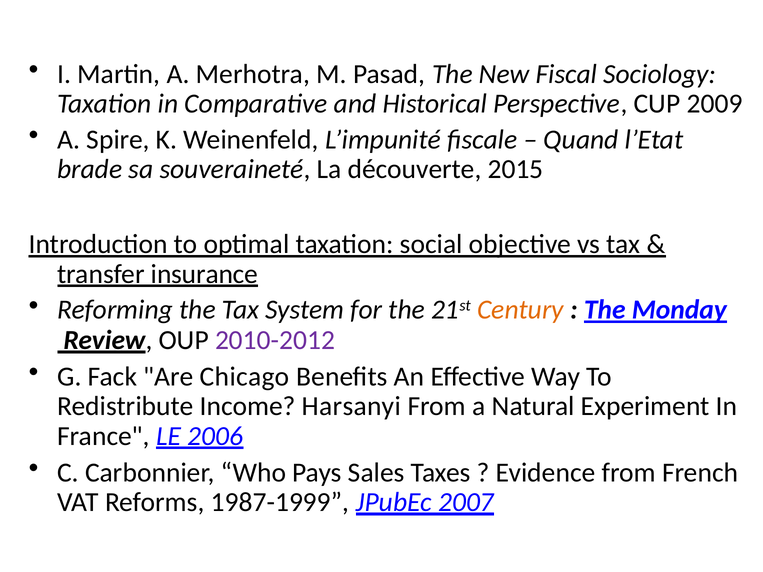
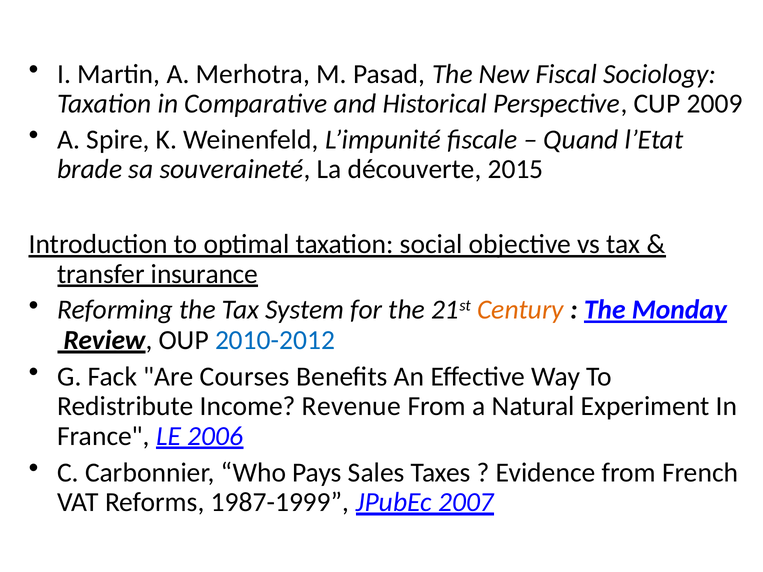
2010-2012 colour: purple -> blue (275, 340)
Chicago: Chicago -> Courses (245, 377)
Harsanyi: Harsanyi -> Revenue (351, 406)
